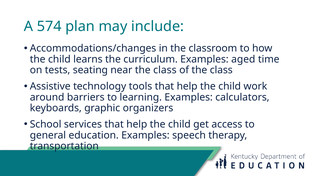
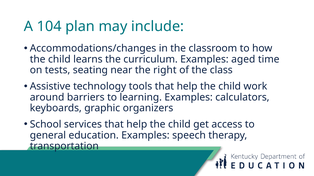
574: 574 -> 104 (49, 26)
near the class: class -> right (165, 70)
